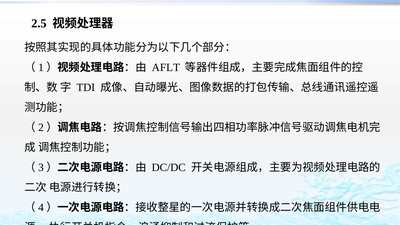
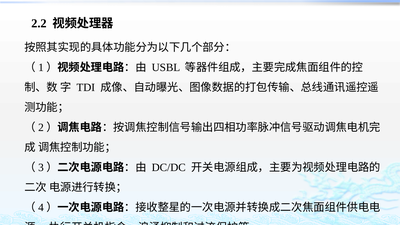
2.5: 2.5 -> 2.2 (39, 23)
AFLT: AFLT -> USBL (166, 67)
